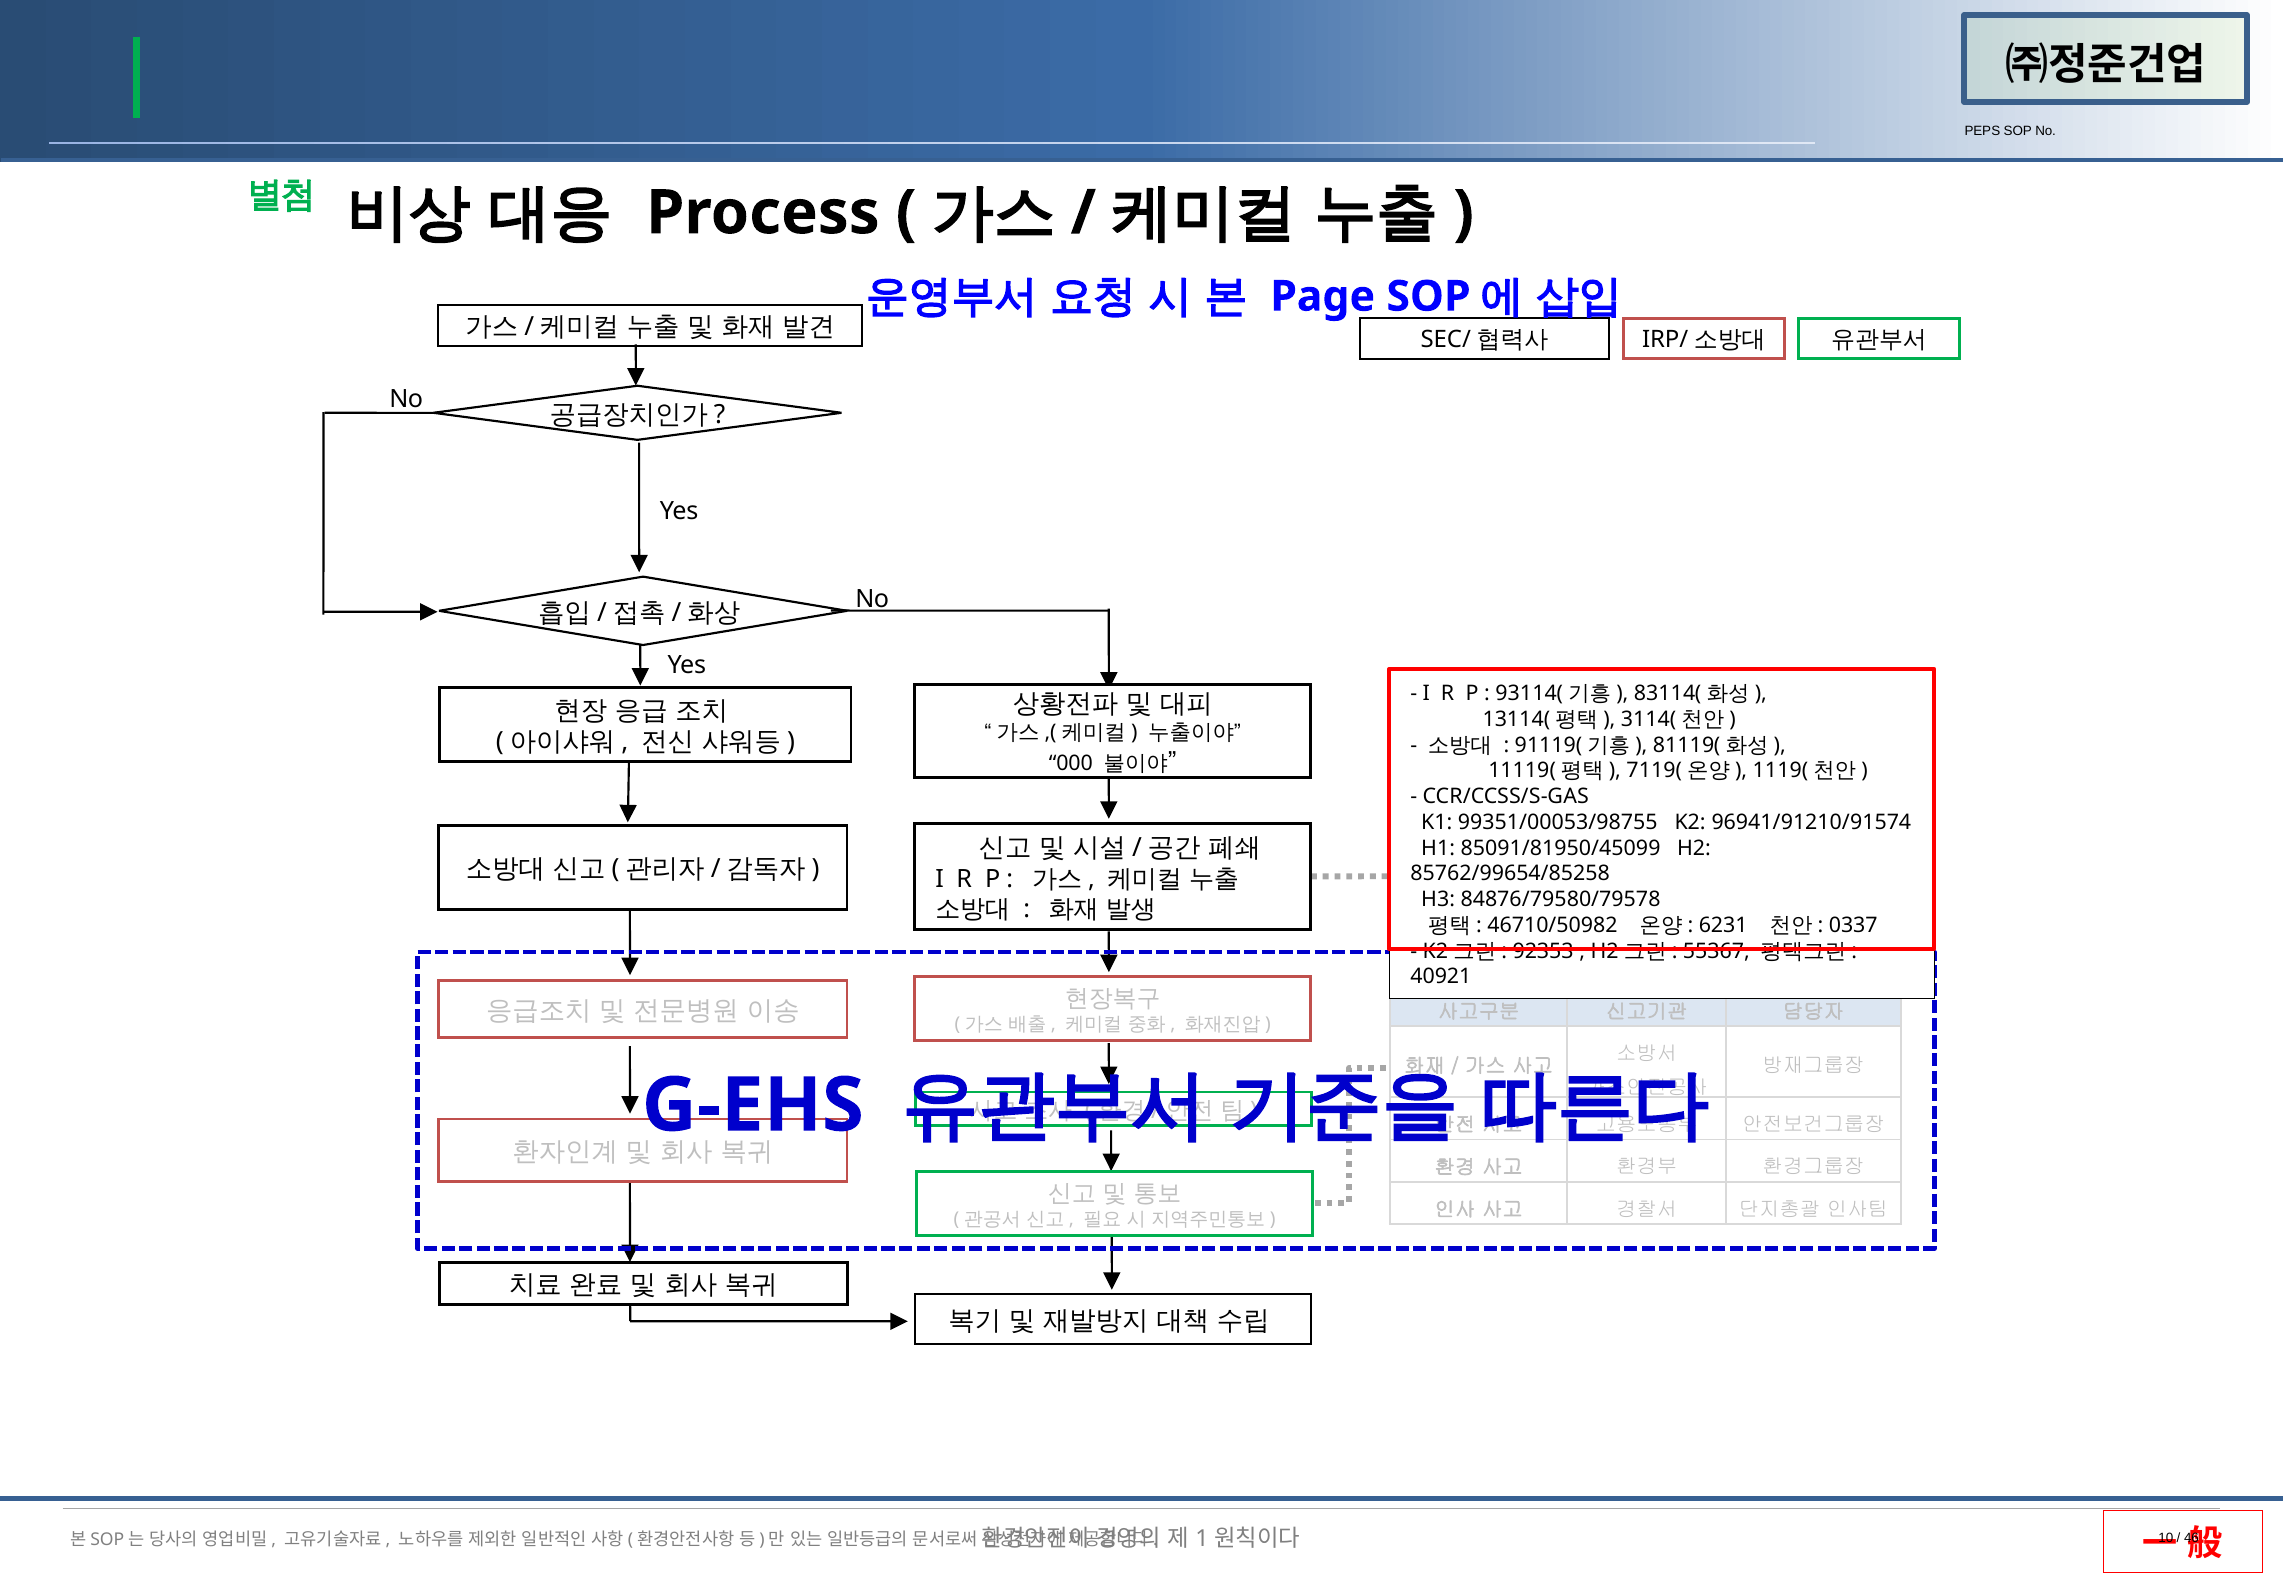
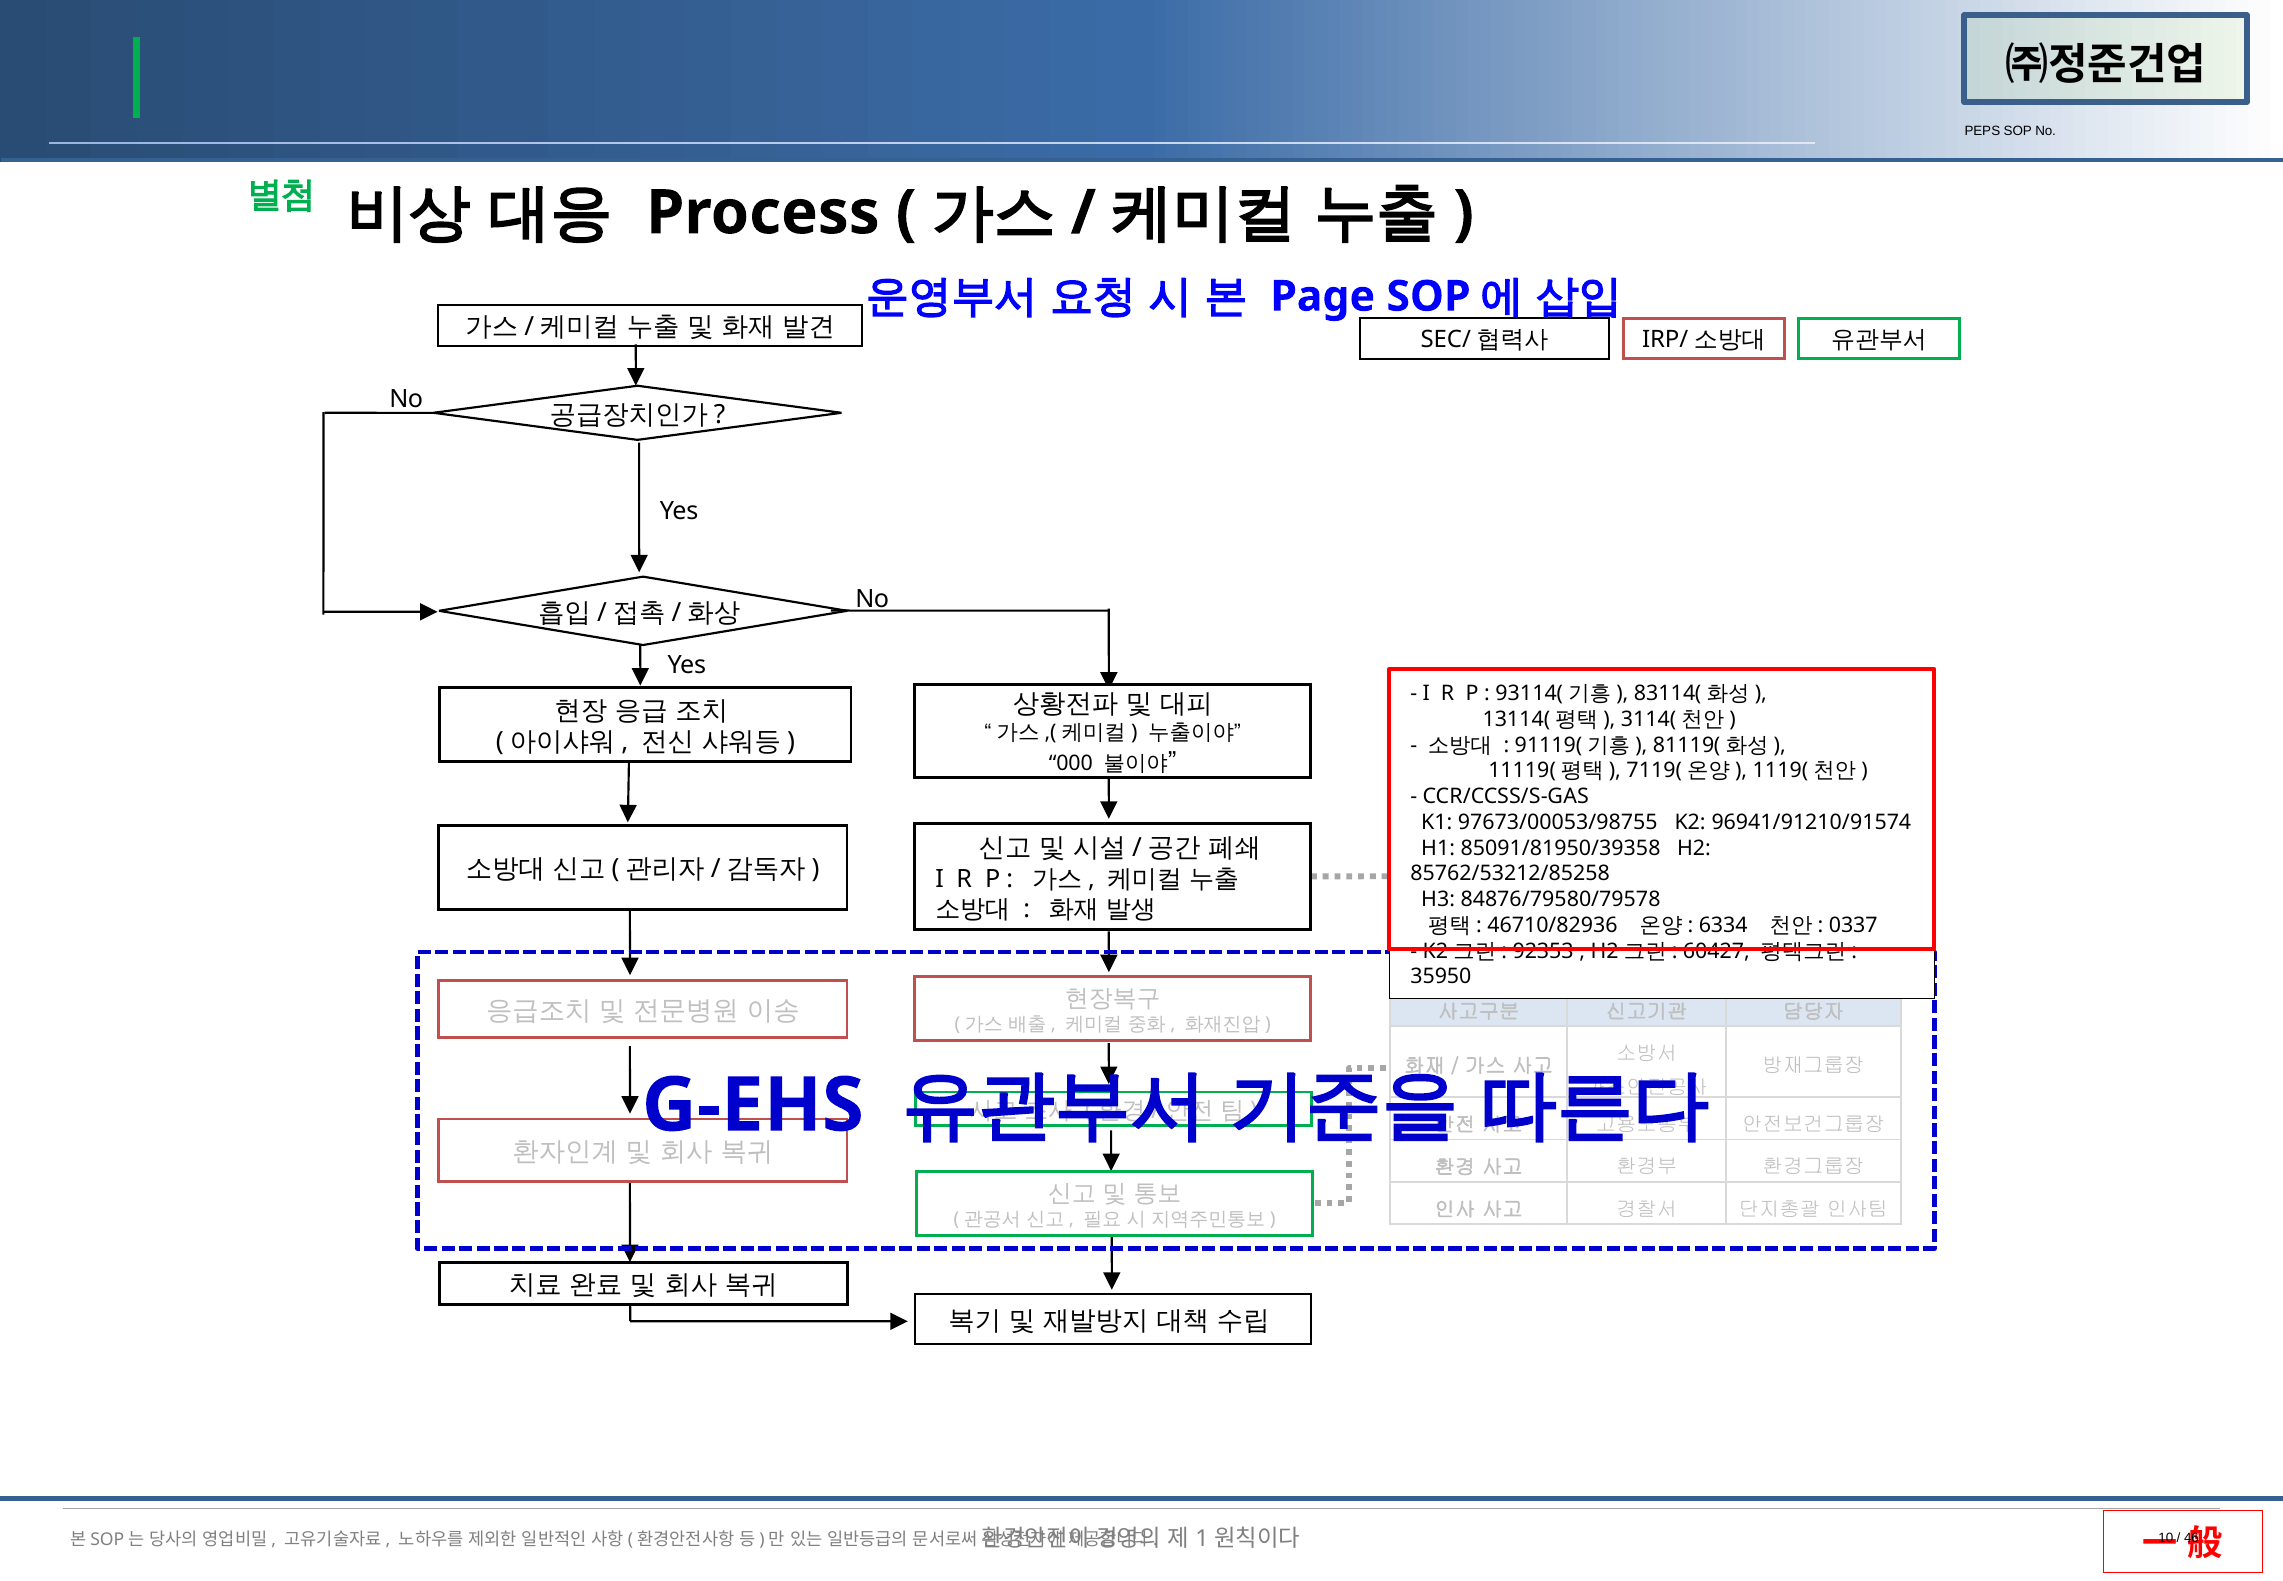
99351/00053/98755: 99351/00053/98755 -> 97673/00053/98755 (1558, 822)
85091/81950/45099: 85091/81950/45099 -> 85091/81950/39358 (1561, 848)
85762/99654/85258: 85762/99654/85258 -> 85762/53212/85258 (1510, 874)
46710/50982: 46710/50982 -> 46710/82936 (1552, 925)
6231: 6231 -> 6334 (1723, 925)
55367: 55367 -> 60427 (1716, 951)
40921: 40921 -> 35950 (1441, 976)
